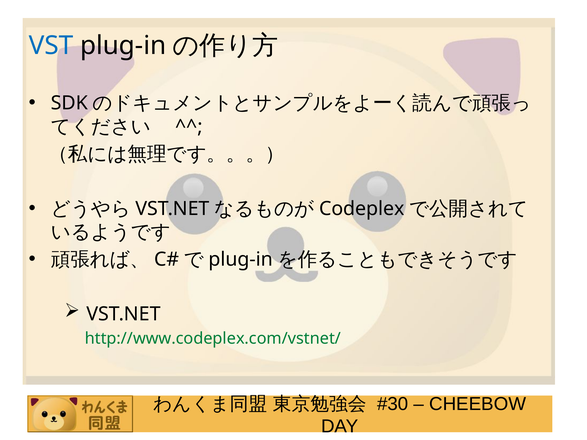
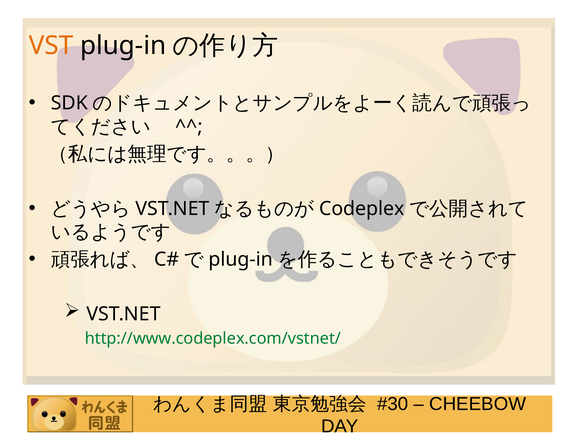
VST colour: blue -> orange (51, 46)
